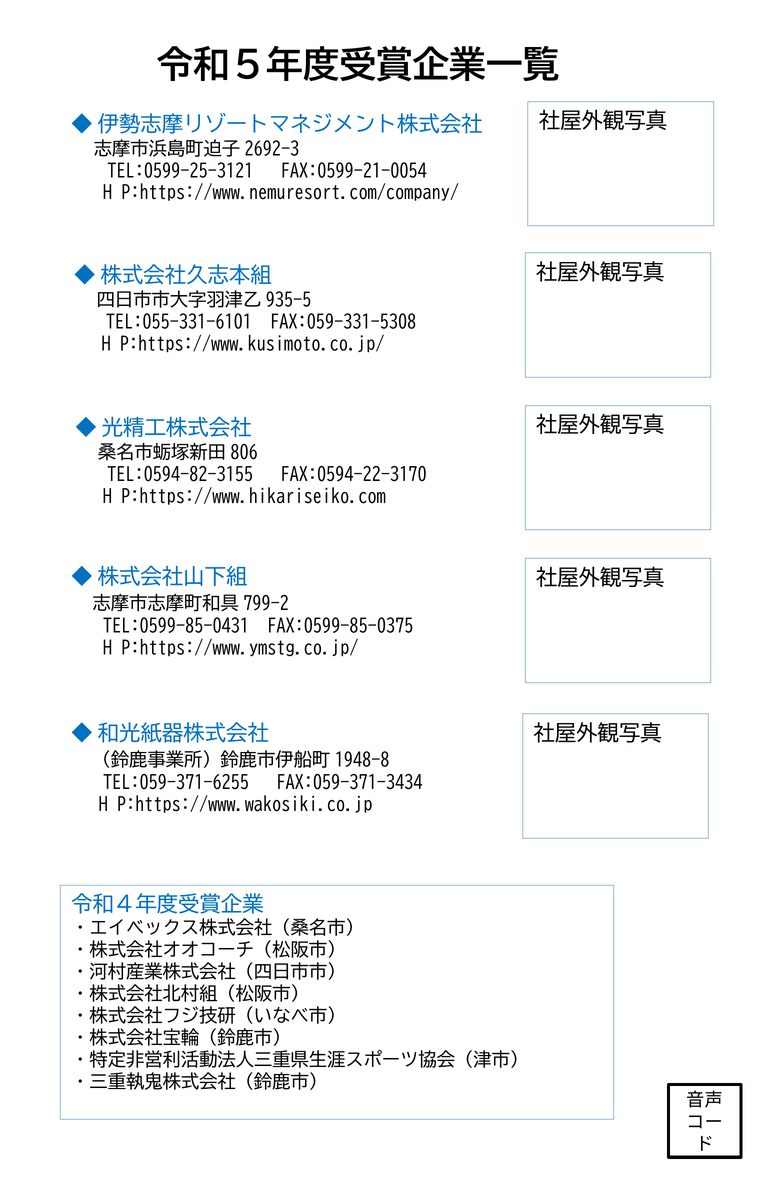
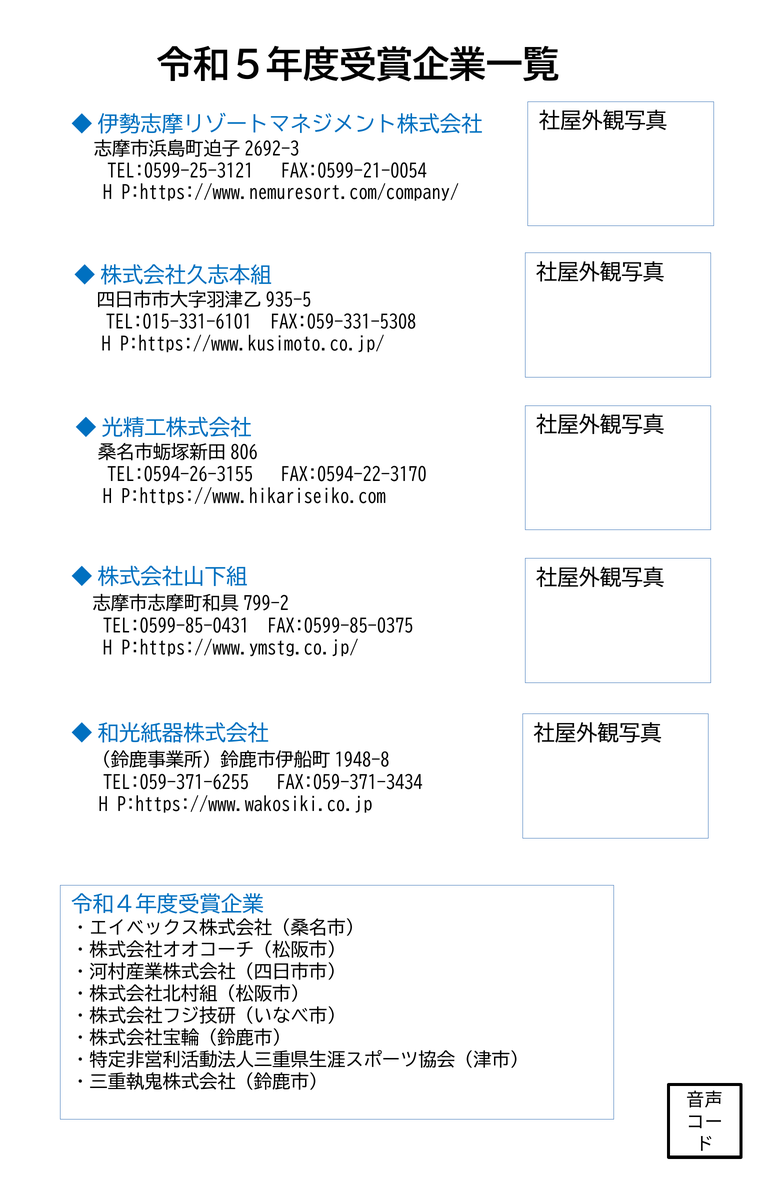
TEL:055-331-6101: TEL:055-331-6101 -> TEL:015-331-6101 (179, 322)
TEL:0594-82-3155: TEL:0594-82-3155 -> TEL:0594-26-3155 (180, 474)
